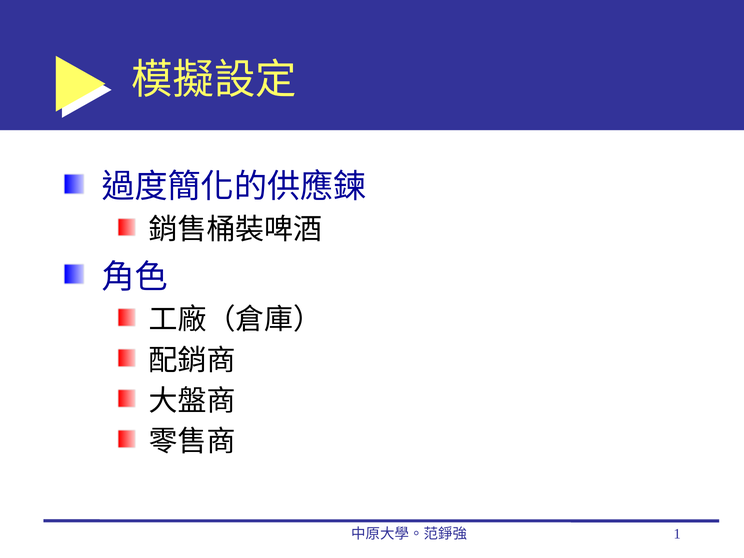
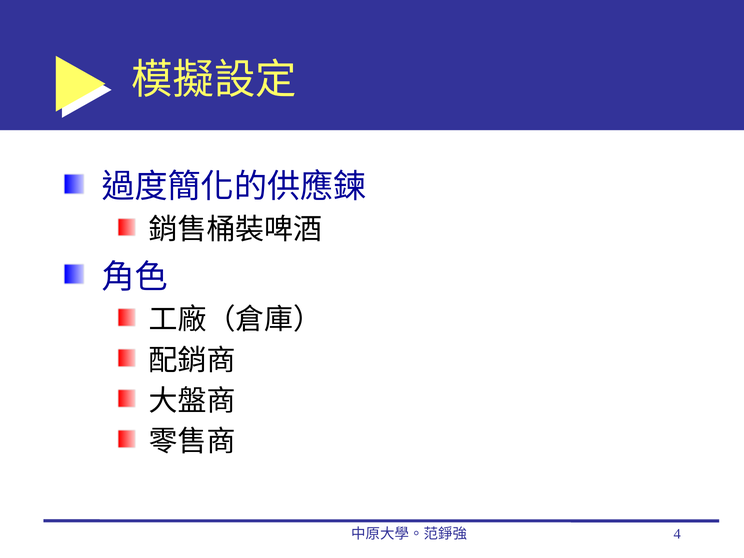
1: 1 -> 4 (677, 534)
